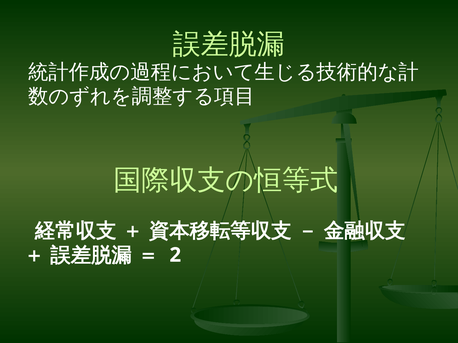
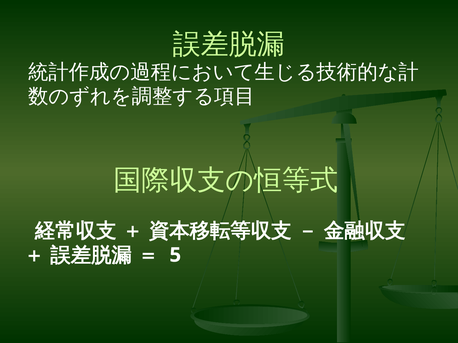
2: 2 -> 5 (175, 255)
